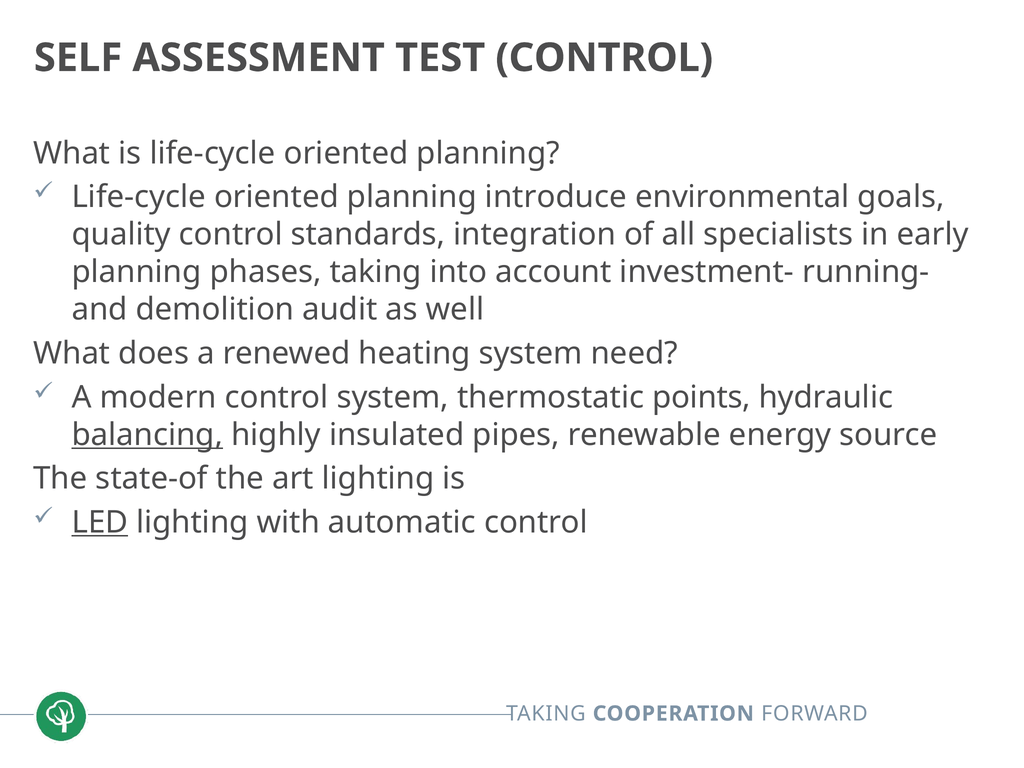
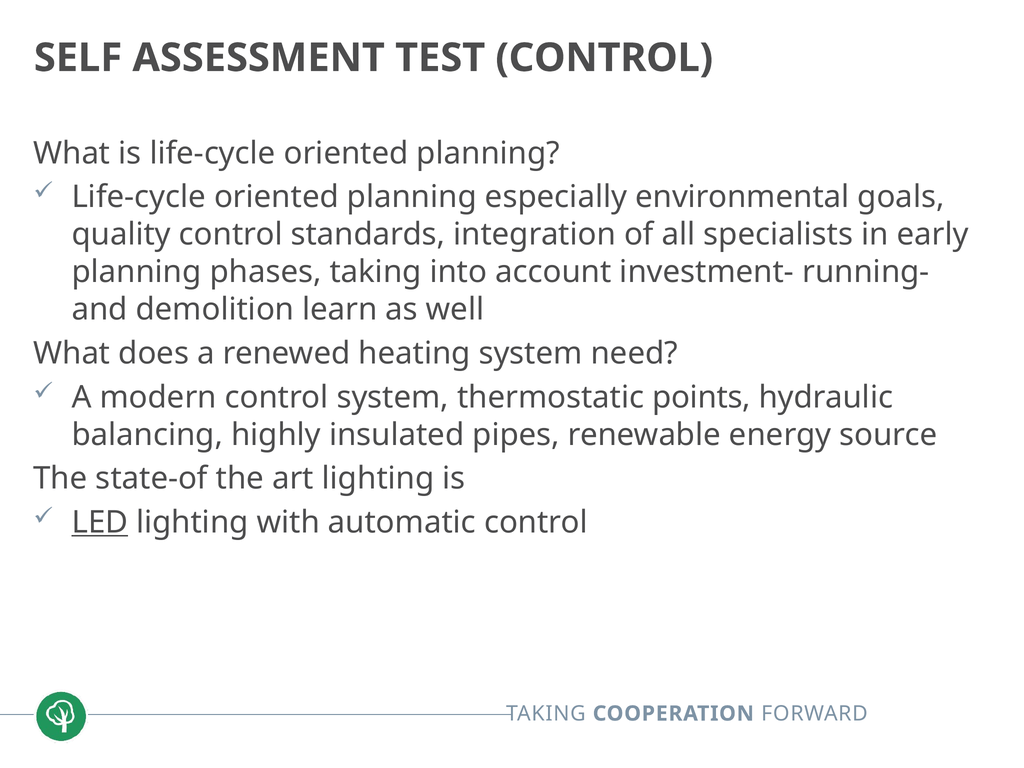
introduce: introduce -> especially (556, 197)
audit: audit -> learn (340, 310)
balancing underline: present -> none (147, 435)
